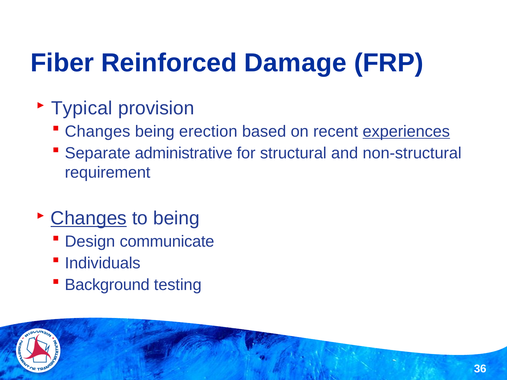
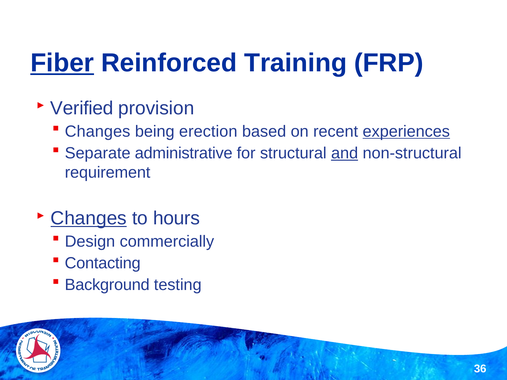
Fiber underline: none -> present (62, 63)
Damage: Damage -> Training (296, 63)
Typical: Typical -> Verified (82, 108)
and underline: none -> present (345, 153)
to being: being -> hours (176, 218)
communicate: communicate -> commercially (167, 242)
Individuals: Individuals -> Contacting (103, 263)
